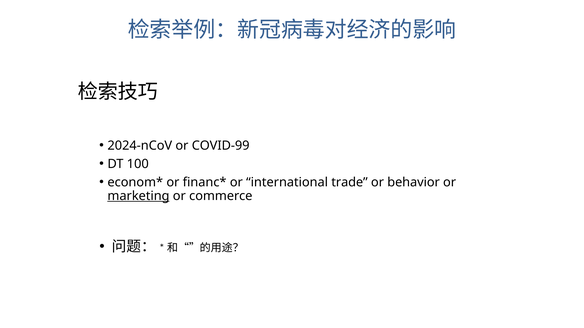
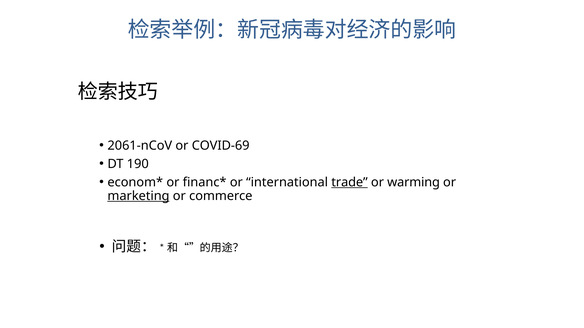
2024-nCoV: 2024-nCoV -> 2061-nCoV (140, 146)
COVID-99: COVID-99 -> COVID-69 (221, 146)
100: 100 -> 190 (138, 164)
trade underline: none -> present (350, 182)
behavior: behavior -> warming (414, 182)
